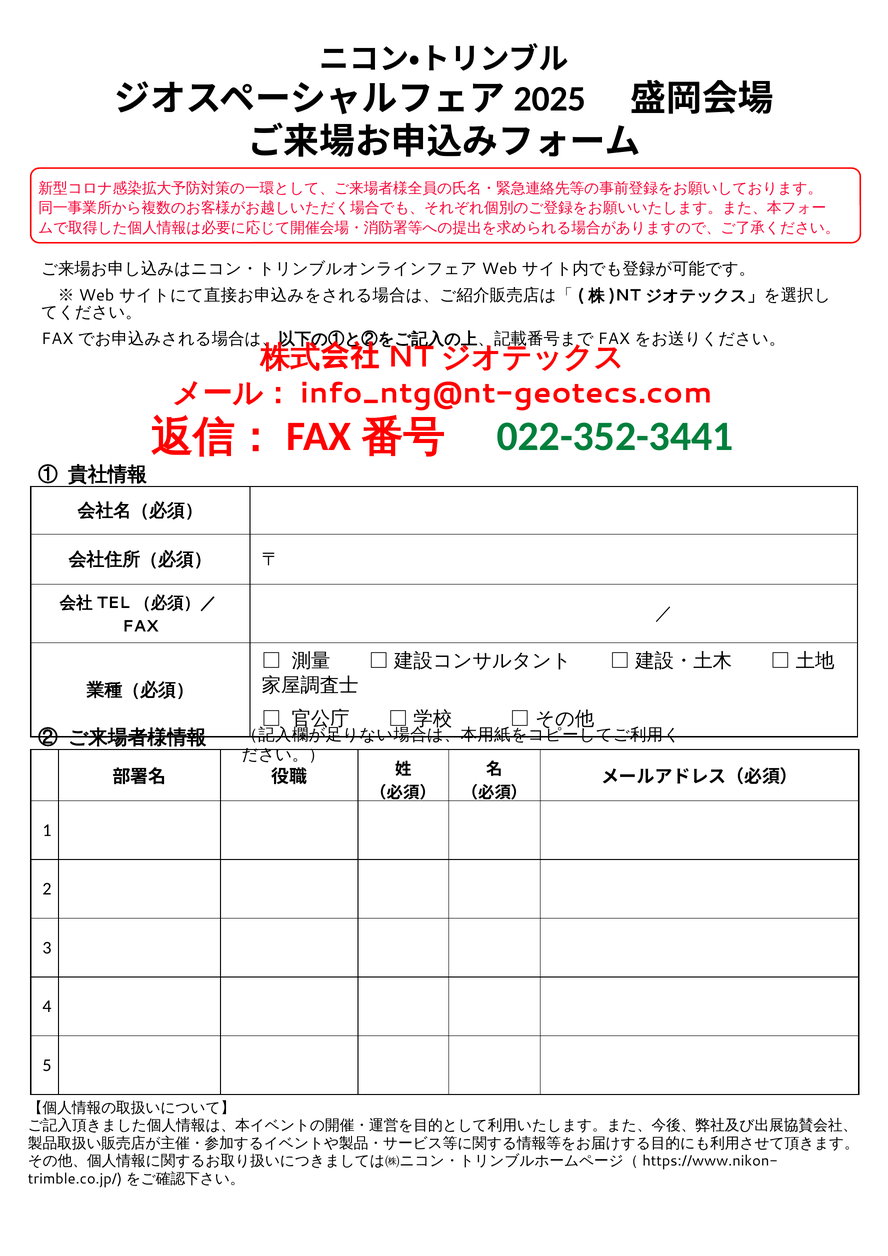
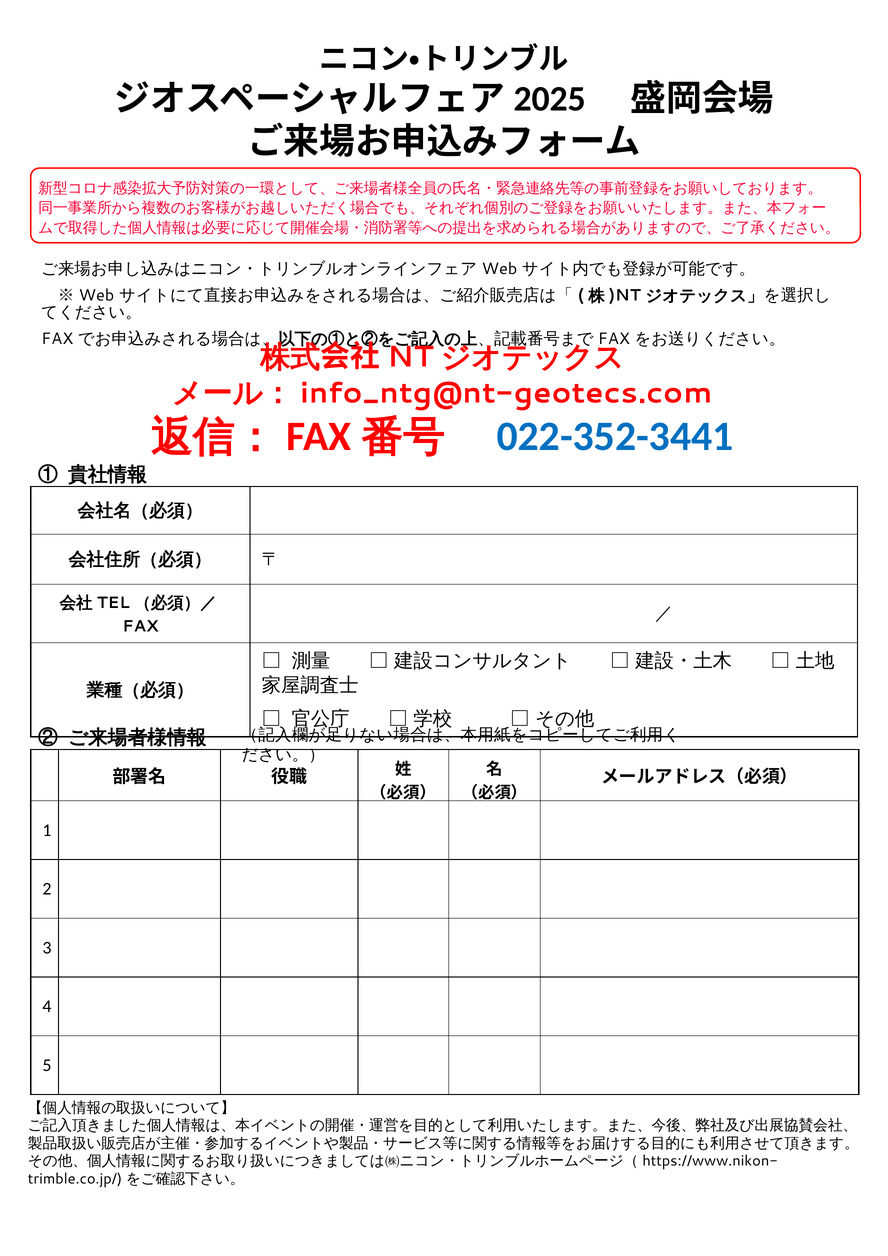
022-352-3441 colour: green -> blue (615, 437)
